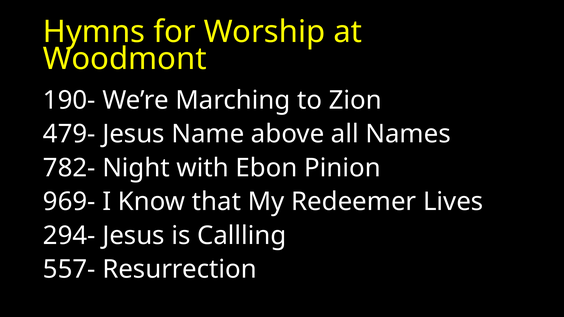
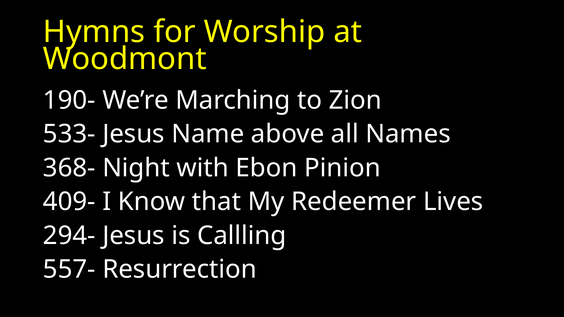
479-: 479- -> 533- (69, 134)
782-: 782- -> 368- (69, 168)
969-: 969- -> 409- (69, 202)
